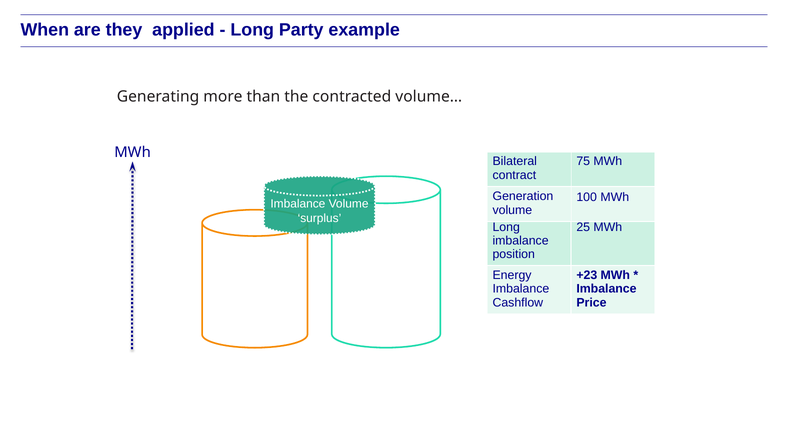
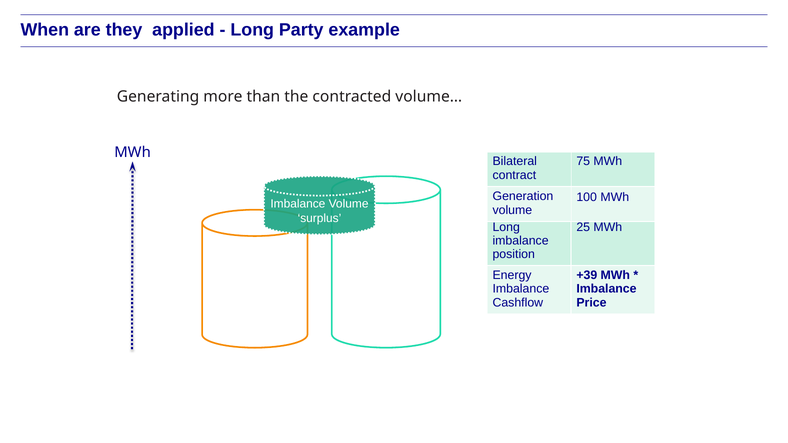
+23: +23 -> +39 (587, 275)
